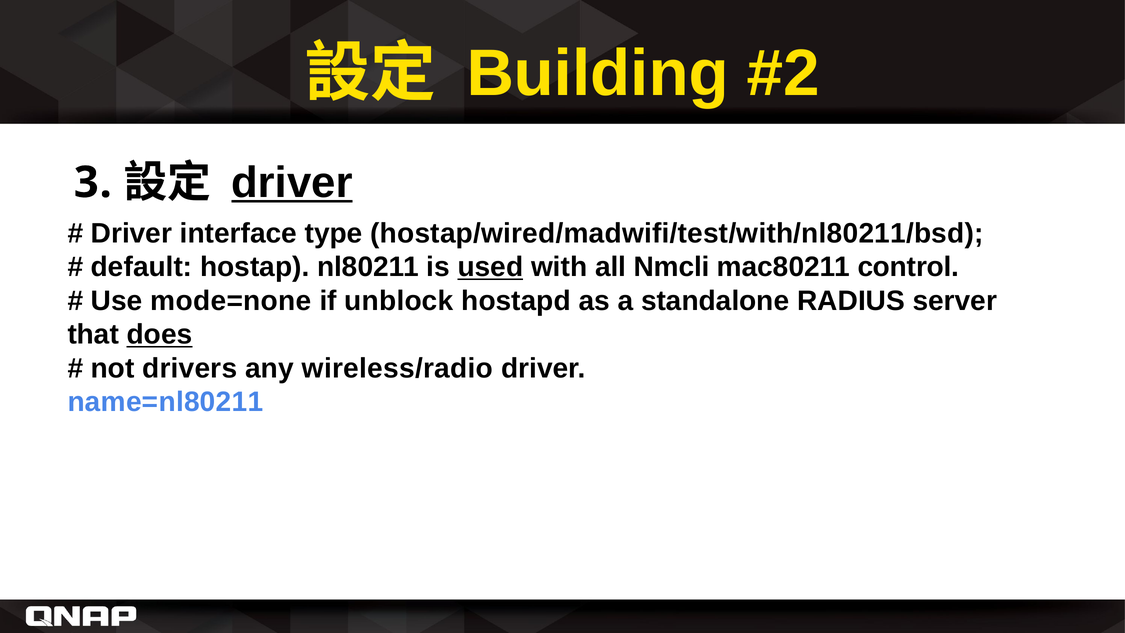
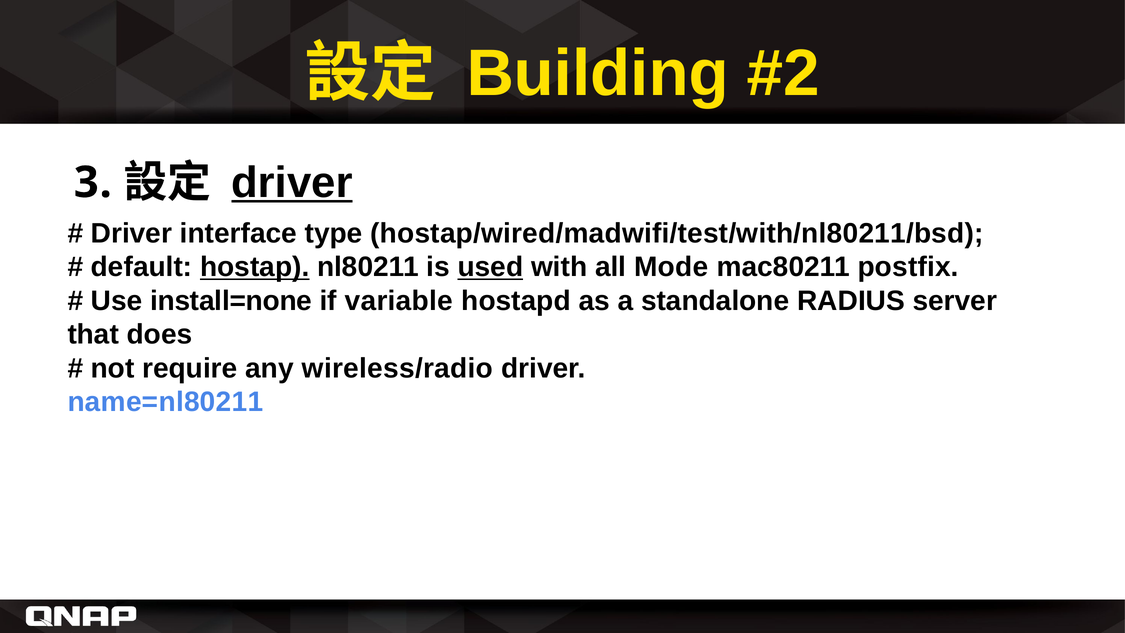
hostap underline: none -> present (255, 267)
Nmcli: Nmcli -> Mode (671, 267)
control: control -> postfix (908, 267)
mode=none: mode=none -> install=none (231, 301)
unblock: unblock -> variable (399, 301)
does underline: present -> none (159, 335)
drivers: drivers -> require (190, 368)
